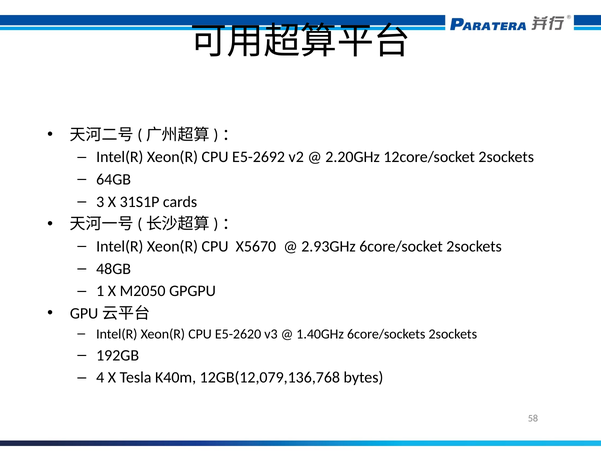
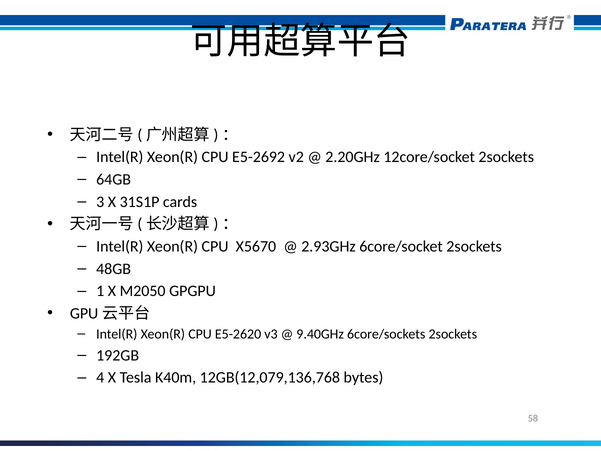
1.40GHz: 1.40GHz -> 9.40GHz (320, 334)
